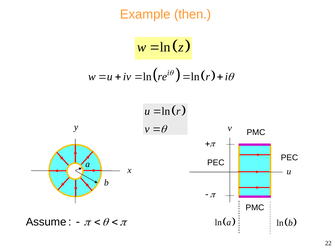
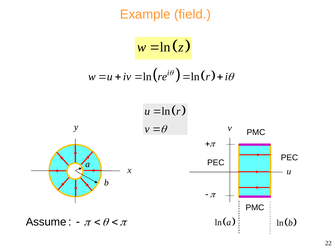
then: then -> field (192, 14)
